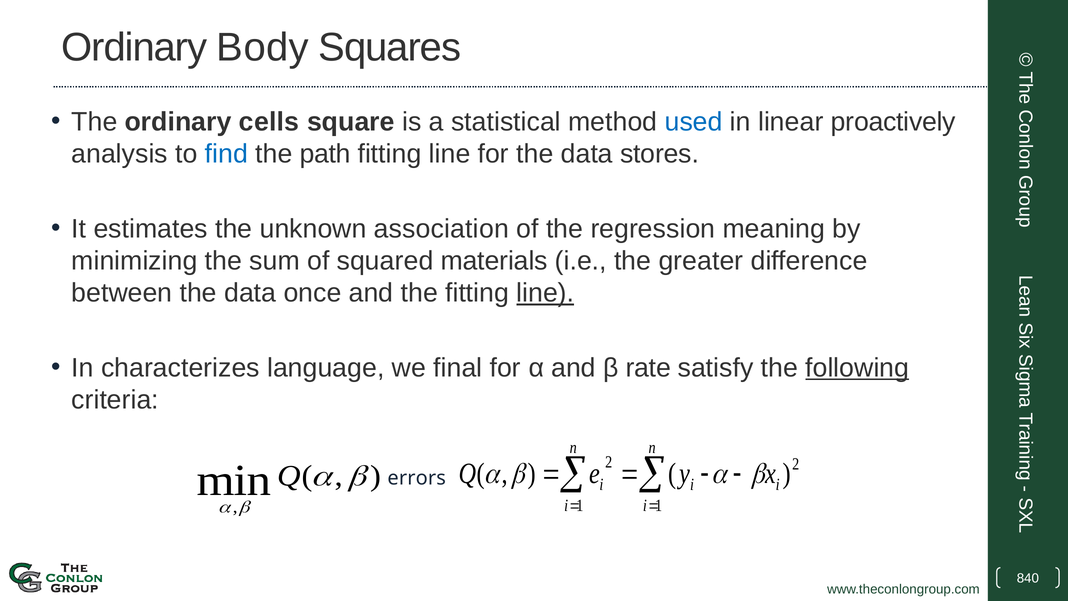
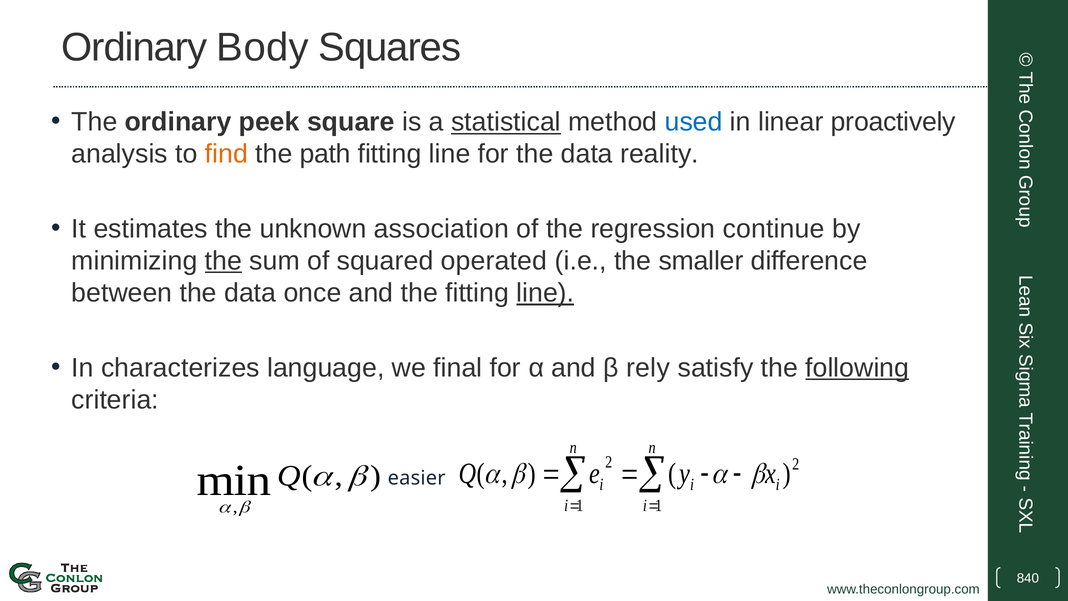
cells: cells -> peek (269, 122)
statistical underline: none -> present (506, 122)
find colour: blue -> orange (226, 154)
stores: stores -> reality (659, 154)
meaning: meaning -> continue (774, 229)
the underline: none -> present (223, 261)
materials: materials -> operated (494, 261)
greater: greater -> smaller (701, 261)
rate: rate -> rely (648, 368)
errors: errors -> easier (417, 478)
